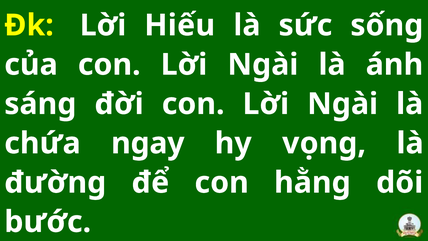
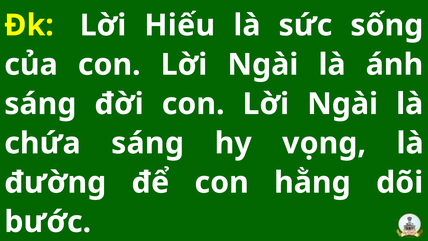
chứa ngay: ngay -> sáng (148, 143)
